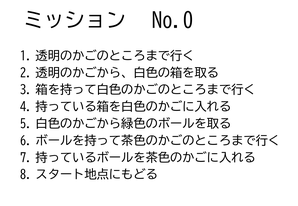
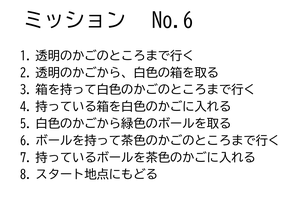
No.0: No.0 -> No.6 (173, 21)
